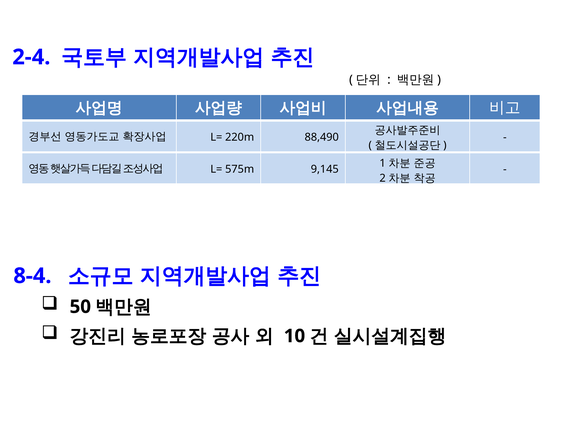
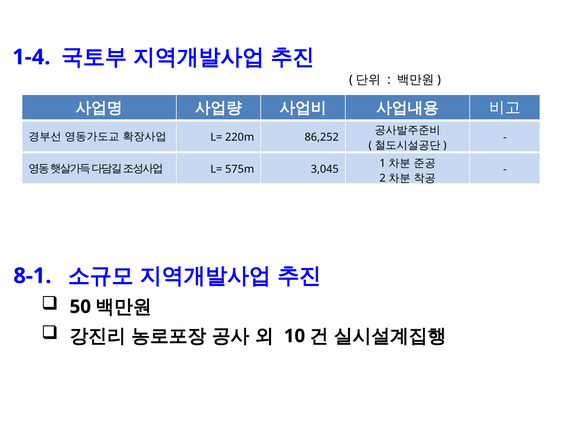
2-4: 2-4 -> 1-4 (31, 57)
88,490: 88,490 -> 86,252 (322, 137)
9,145: 9,145 -> 3,045 (325, 169)
8-4: 8-4 -> 8-1 (32, 276)
